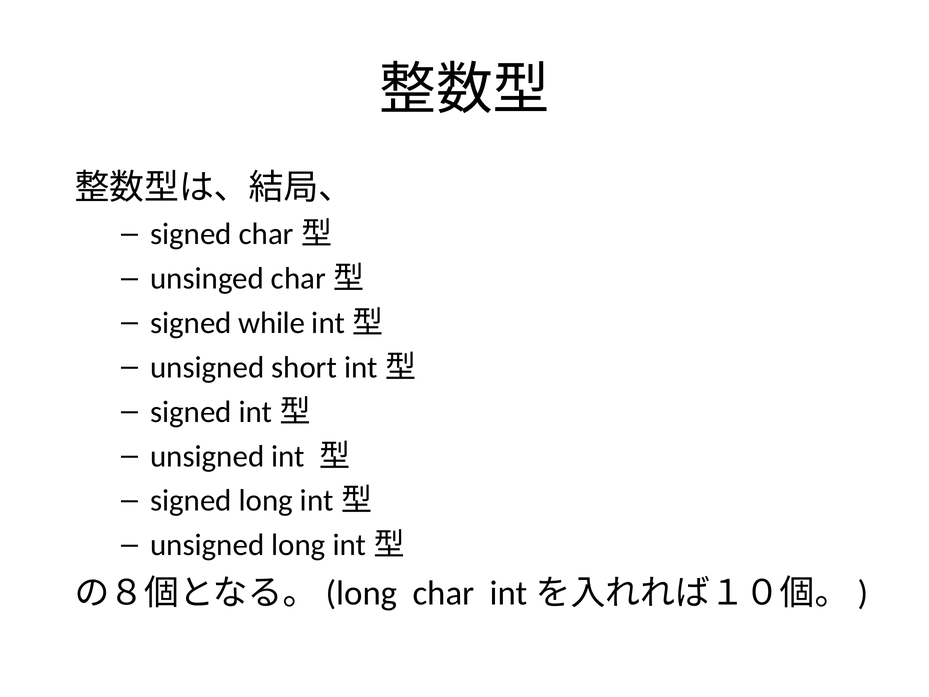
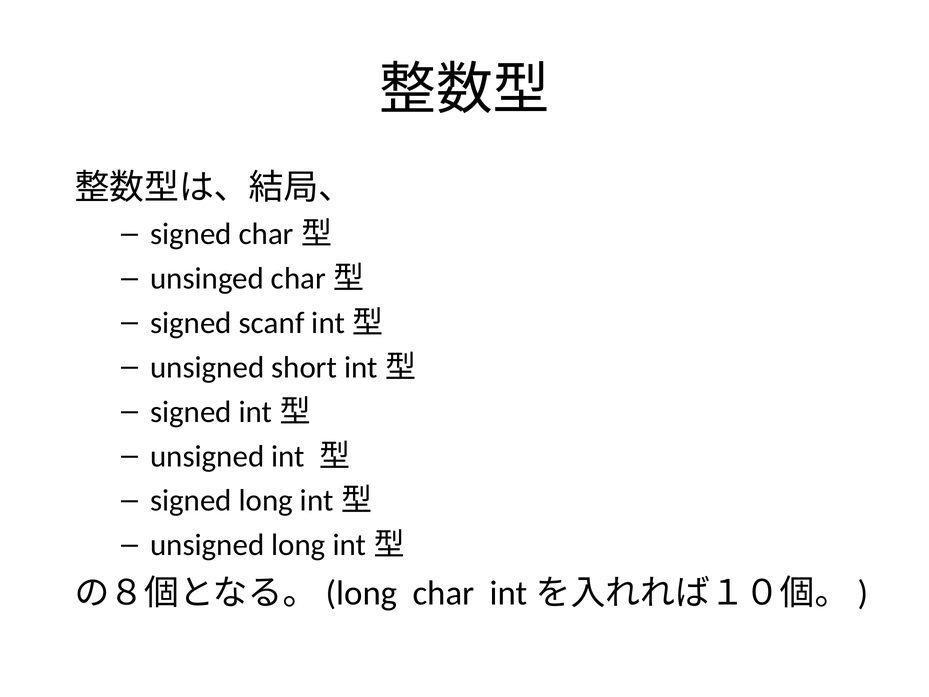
while: while -> scanf (272, 323)
